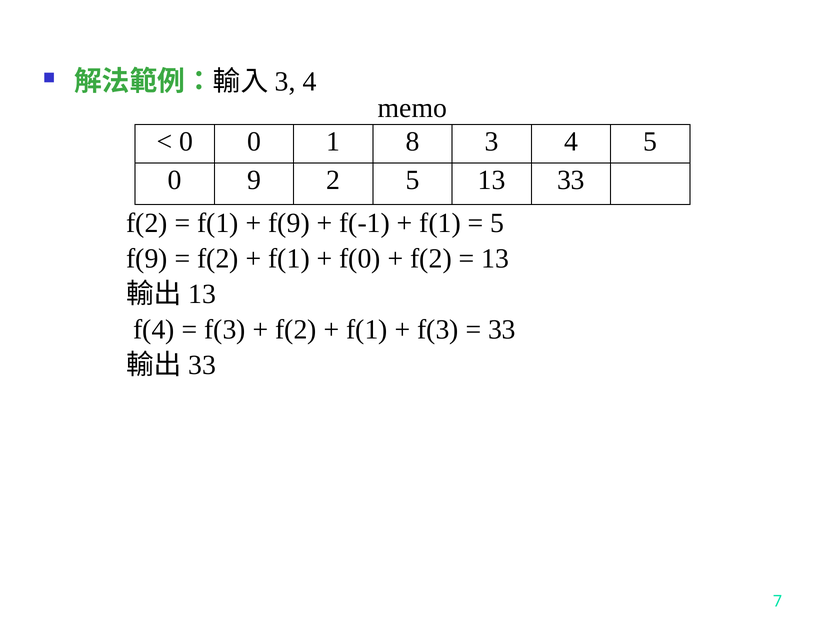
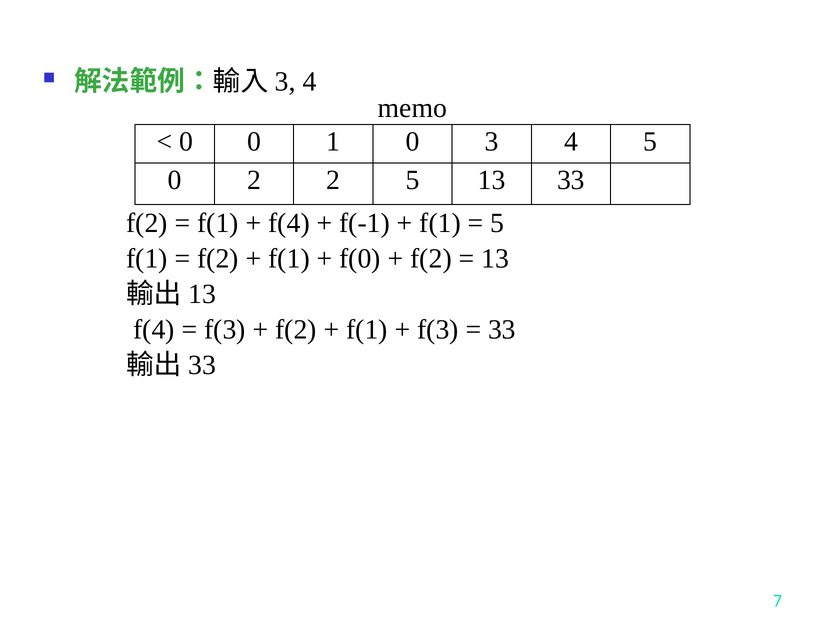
1 8: 8 -> 0 (412, 142)
0 9: 9 -> 2 (254, 180)
f(9: f(9 -> f(4 (289, 223)
f(9: f(9 -> f(1 (147, 259)
